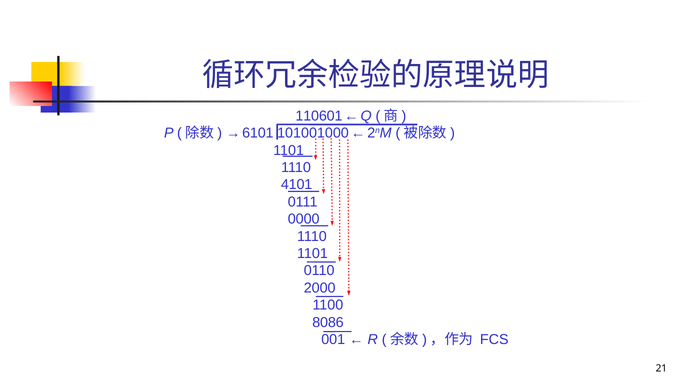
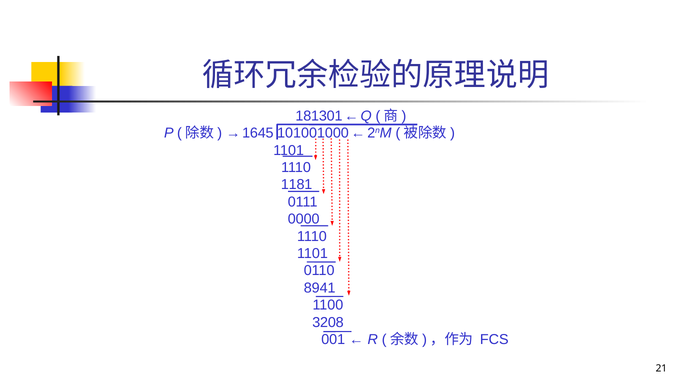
110601: 110601 -> 181301 (319, 116)
6101: 6101 -> 1645 (258, 133)
4101: 4101 -> 1181 (297, 184)
2000: 2000 -> 8941 (320, 288)
8086: 8086 -> 3208 (328, 322)
